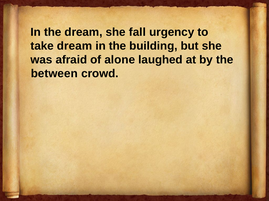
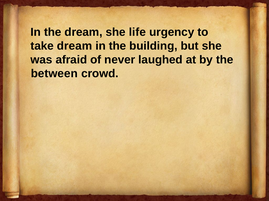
fall: fall -> life (137, 32)
alone: alone -> never (120, 60)
